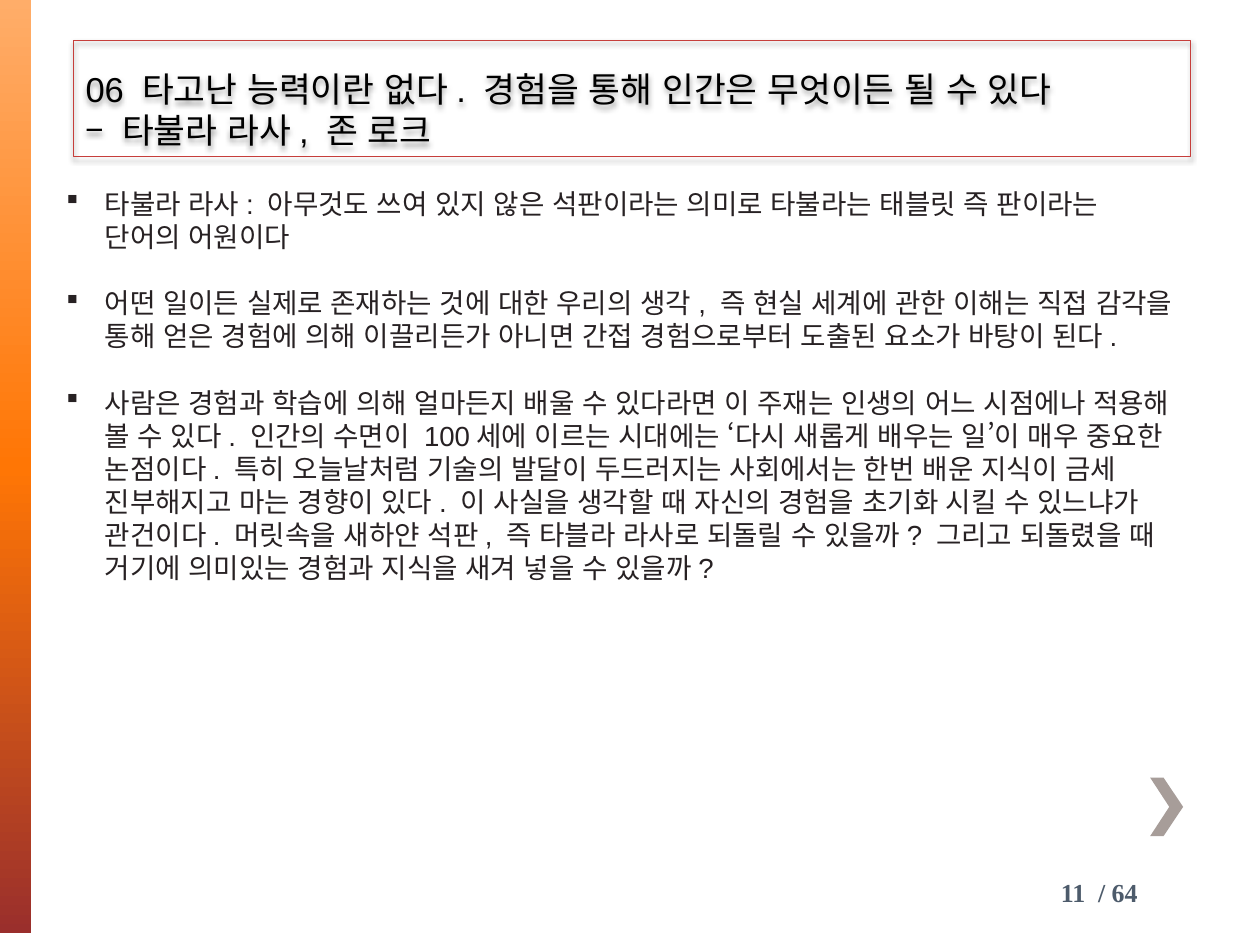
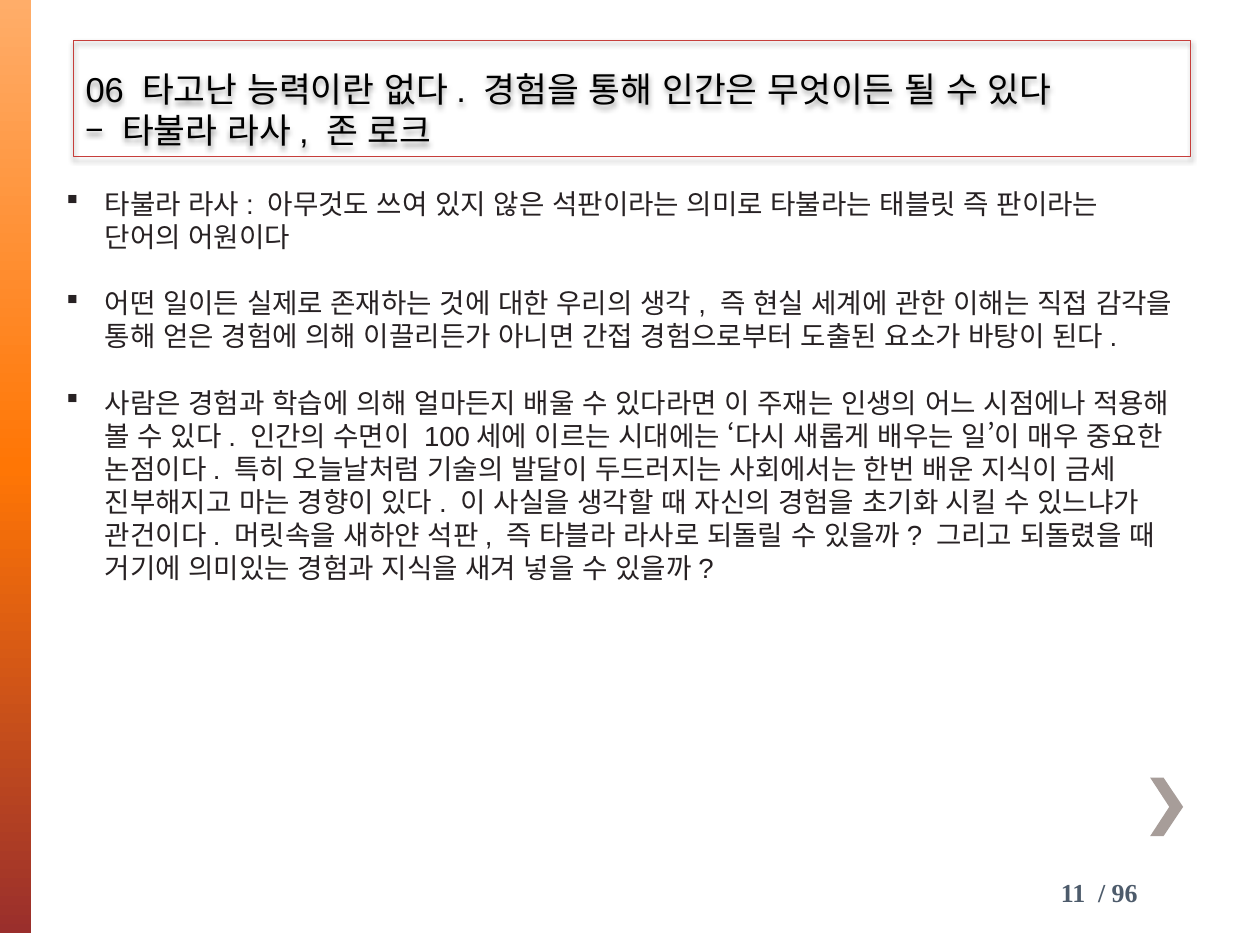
64: 64 -> 96 (1125, 894)
